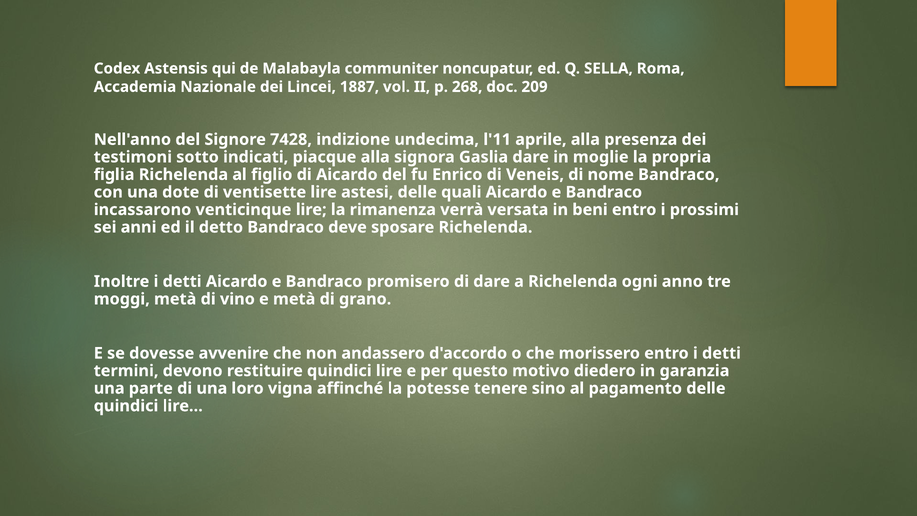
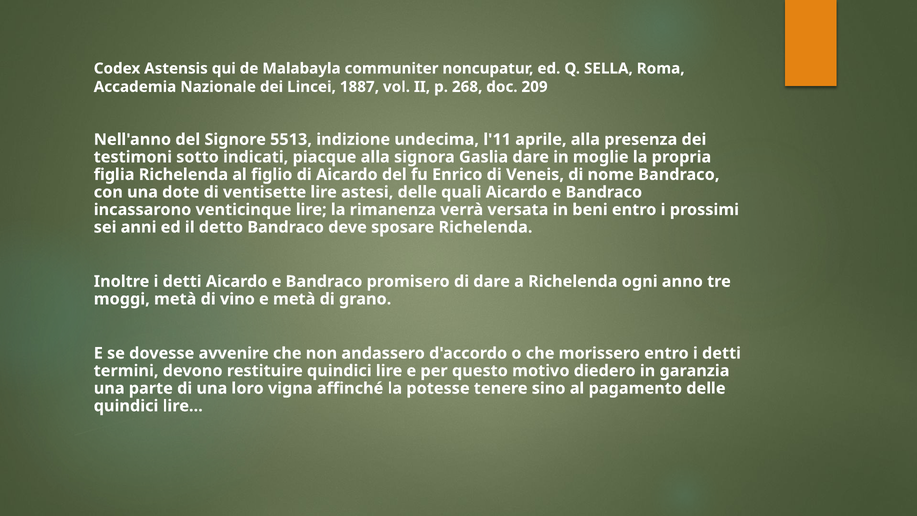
7428: 7428 -> 5513 (291, 139)
